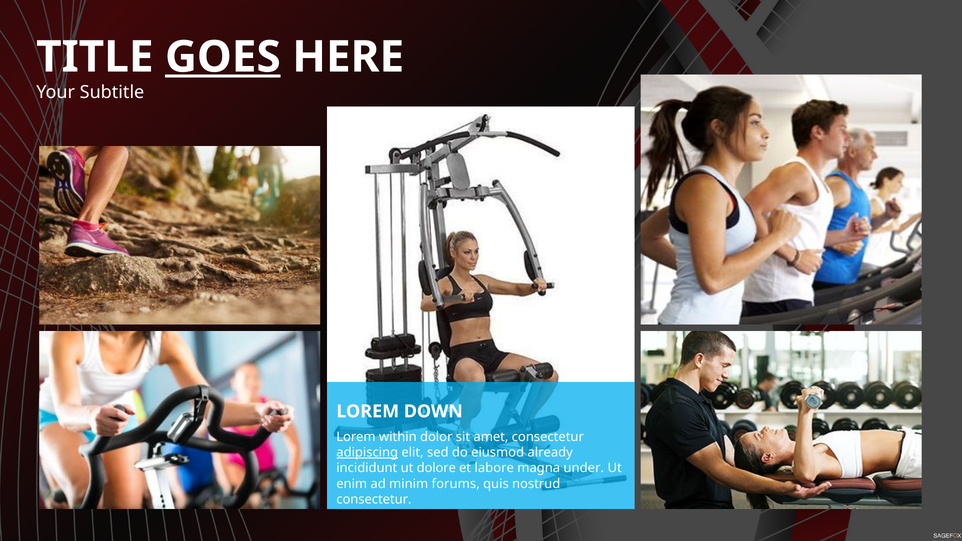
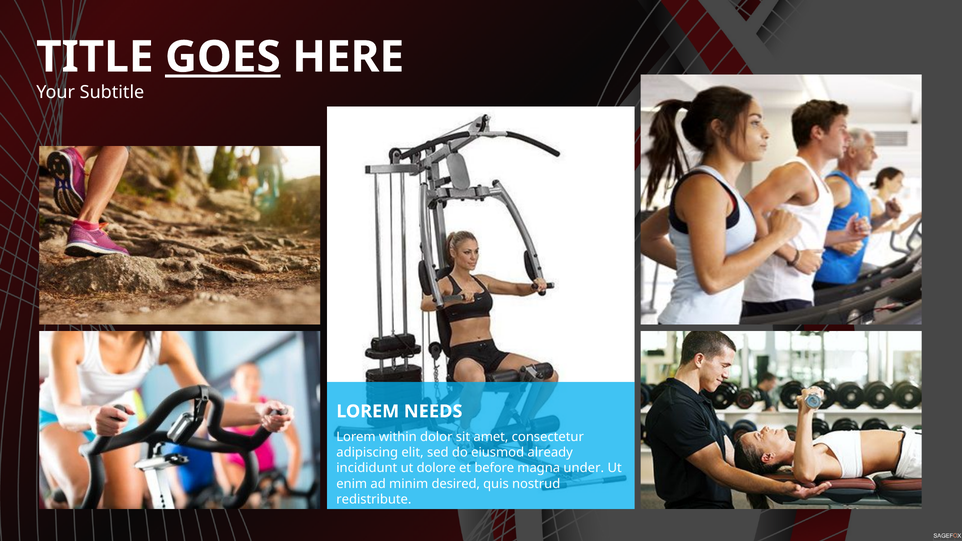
DOWN: DOWN -> NEEDS (433, 411)
adipiscing underline: present -> none (367, 453)
labore: labore -> before (494, 468)
forums: forums -> desired (456, 484)
consectetur: consectetur -> redistribute (374, 500)
